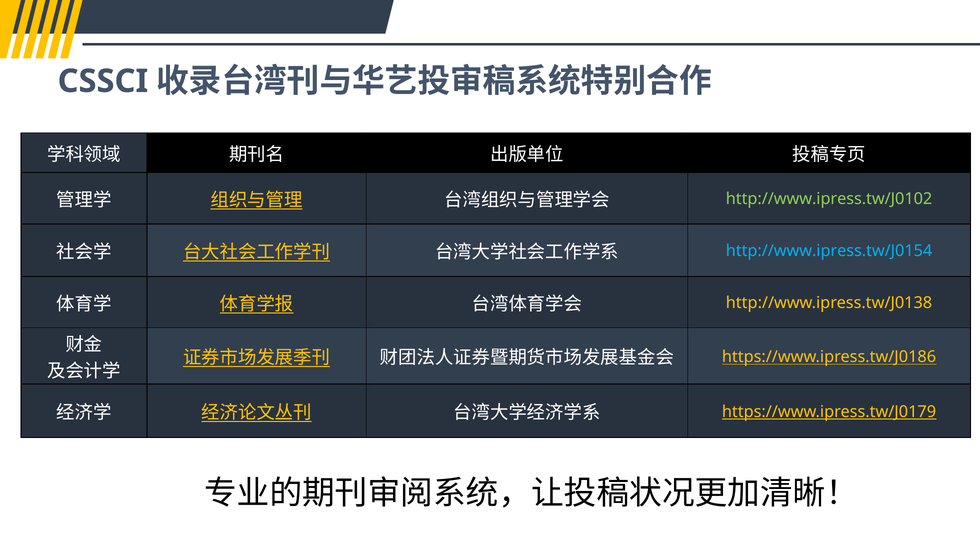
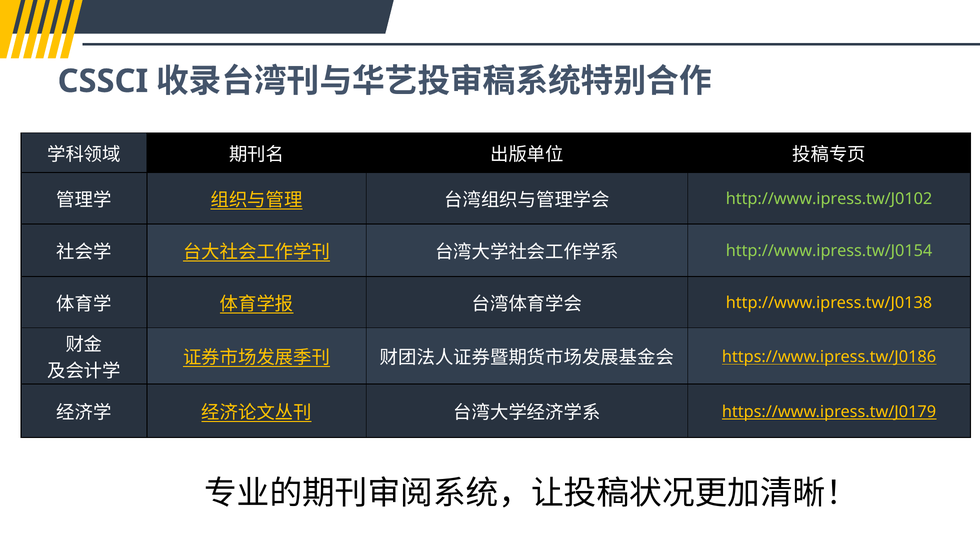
http://www.ipress.tw/J0154 colour: light blue -> light green (829, 251)
